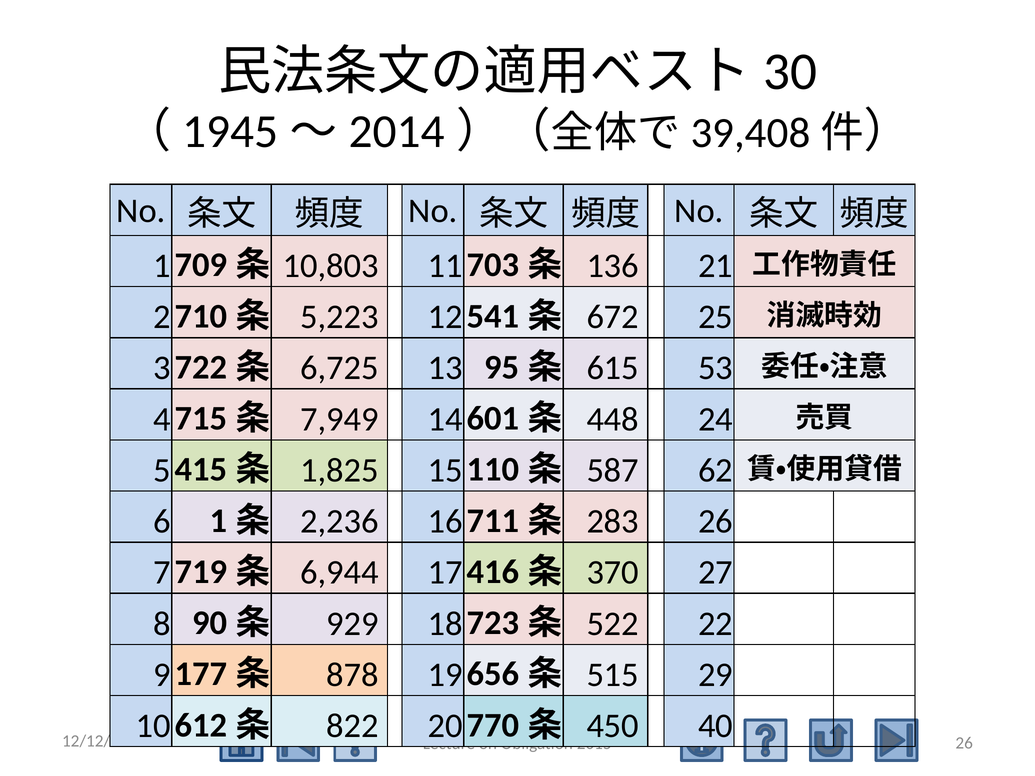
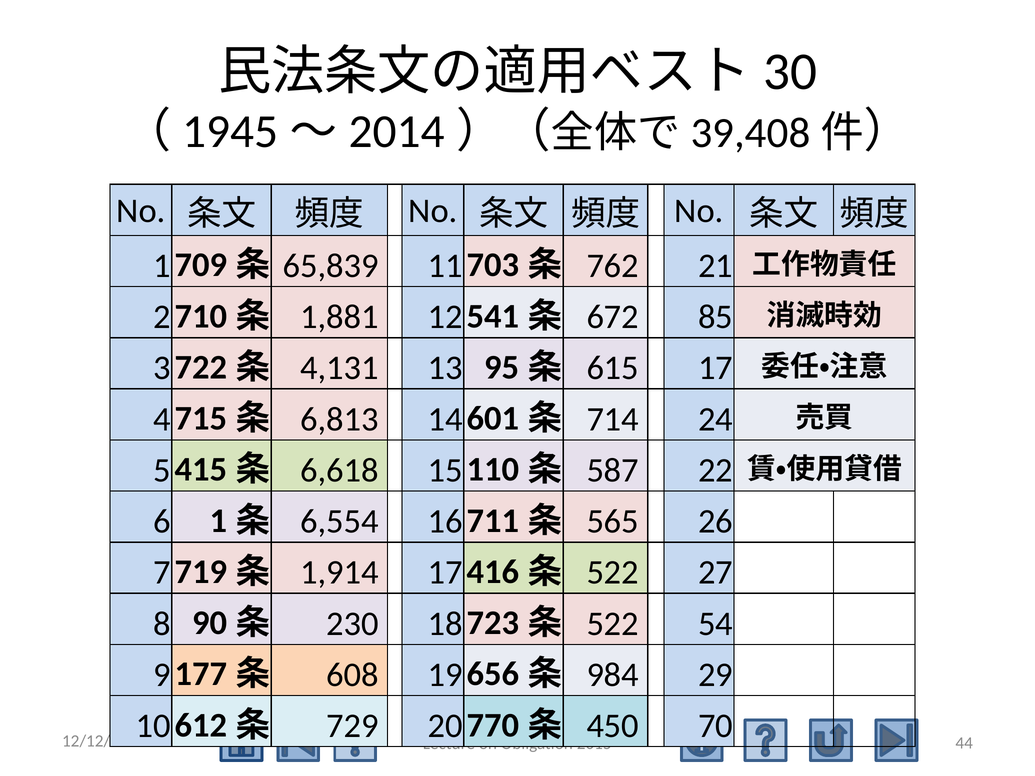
10,803: 10,803 -> 65,839 (331, 266)
136: 136 -> 762 (613, 266)
5,223: 5,223 -> 1,881 (339, 317)
25: 25 -> 85 (715, 317)
6,725: 6,725 -> 4,131 (339, 368)
53: 53 -> 17 (715, 368)
7,949: 7,949 -> 6,813 (339, 419)
448: 448 -> 714 (613, 419)
1,825: 1,825 -> 6,618 (339, 470)
62: 62 -> 22 (715, 470)
2,236: 2,236 -> 6,554 (339, 522)
283: 283 -> 565 (613, 522)
6,944: 6,944 -> 1,914 (339, 573)
370: 370 -> 522 (613, 573)
929: 929 -> 230 (352, 624)
22: 22 -> 54 (715, 624)
878: 878 -> 608 (352, 675)
515: 515 -> 984 (613, 675)
822: 822 -> 729 (352, 726)
40: 40 -> 70 (715, 726)
26: 26 -> 44 (964, 743)
